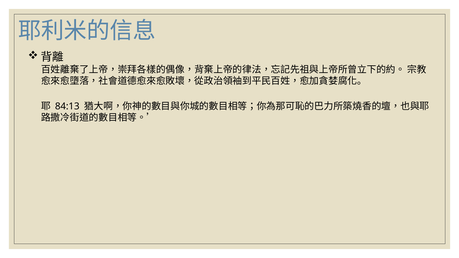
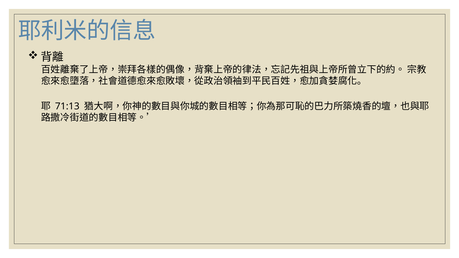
84:13: 84:13 -> 71:13 (67, 106)
